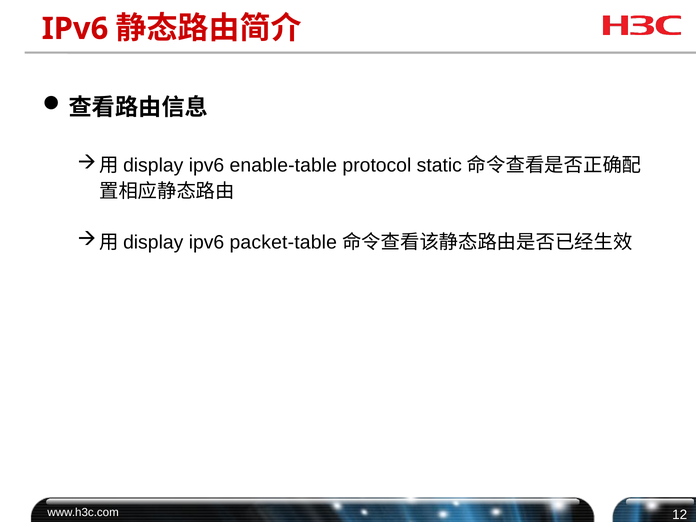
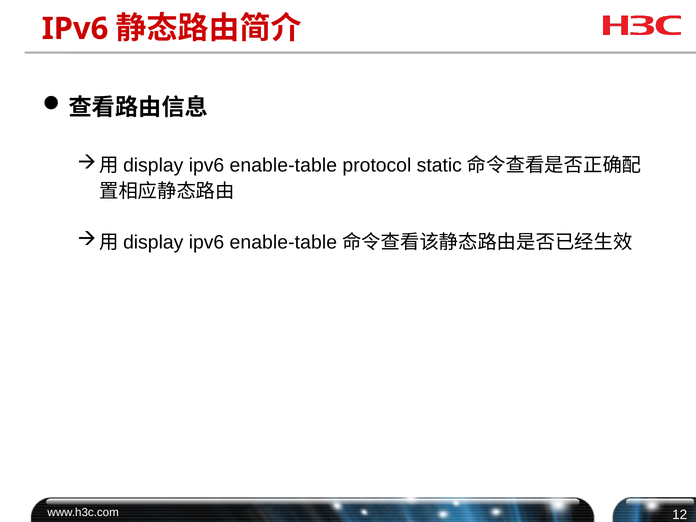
packet-table: packet-table -> enable-table (283, 242)
